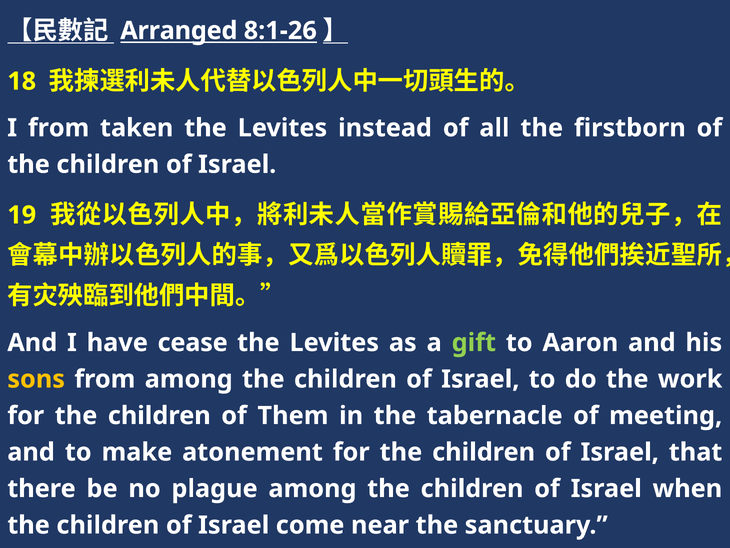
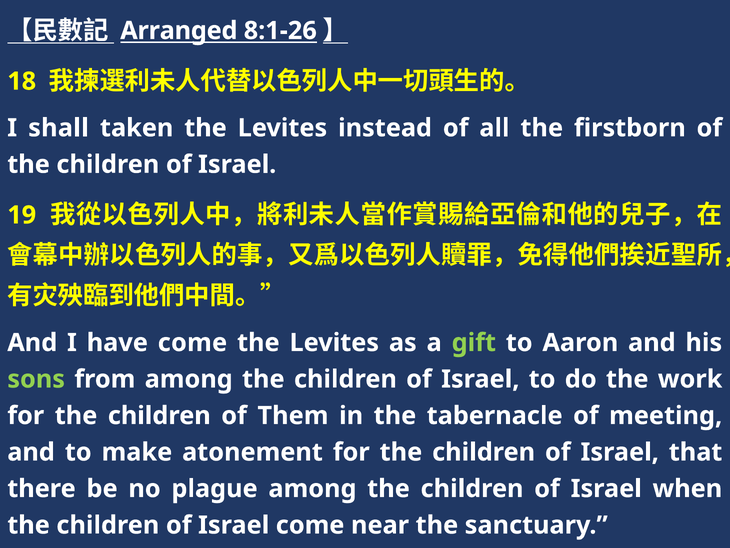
I from: from -> shall (58, 128)
have cease: cease -> come (192, 342)
sons colour: yellow -> light green (36, 379)
